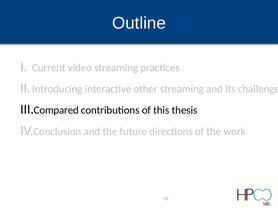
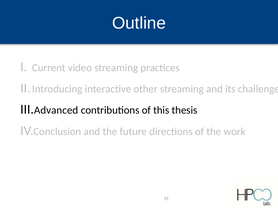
Compared: Compared -> Advanced (56, 110)
